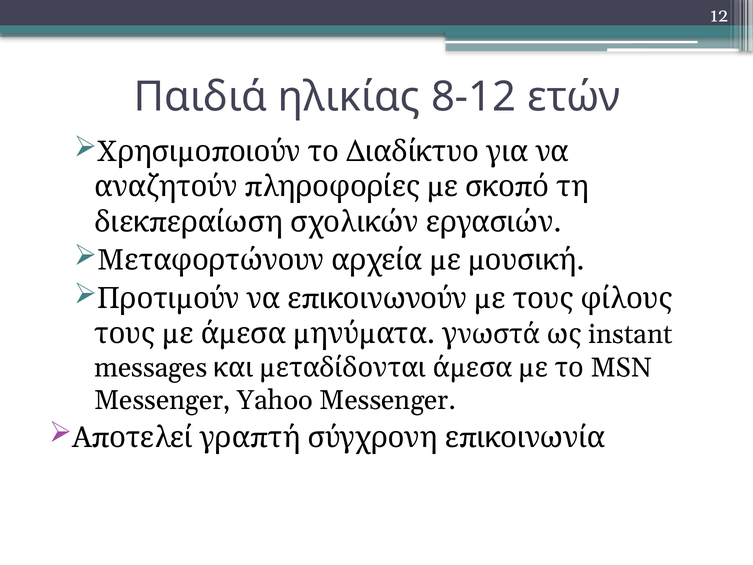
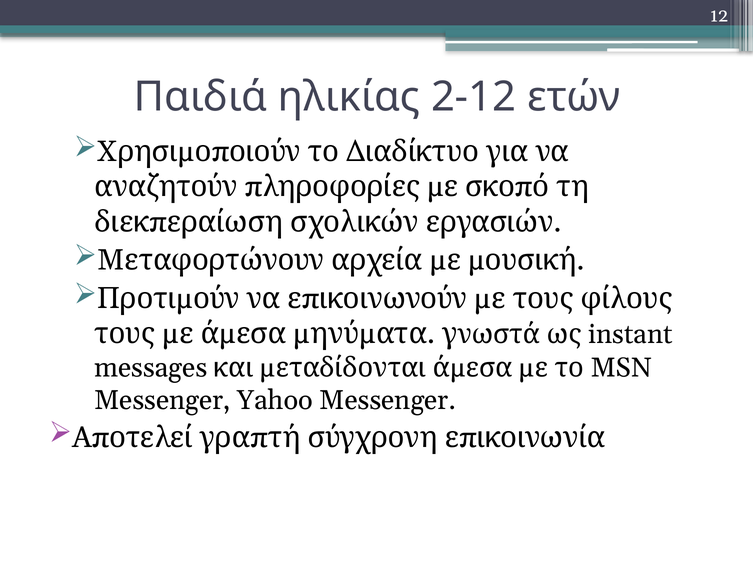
8-12: 8-12 -> 2-12 (474, 97)
